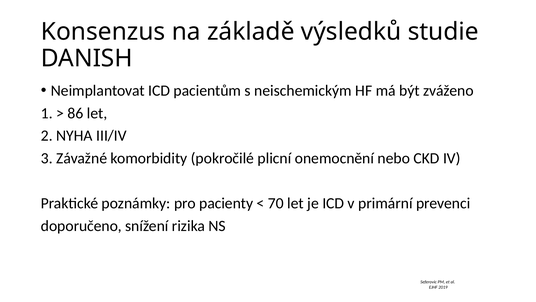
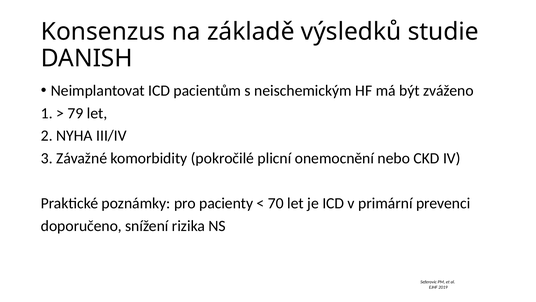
86: 86 -> 79 (75, 113)
